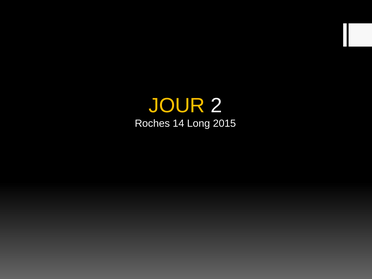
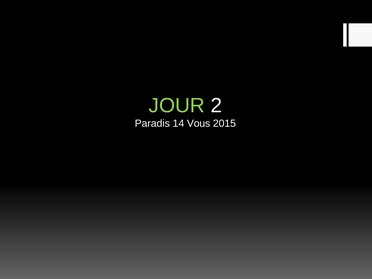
JOUR colour: yellow -> light green (177, 106)
Roches: Roches -> Paradis (152, 123)
Long: Long -> Vous (199, 123)
